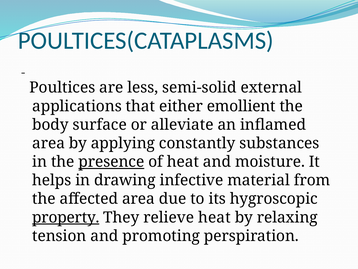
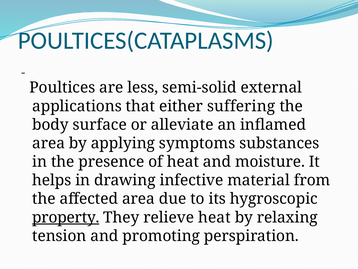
emollient: emollient -> suffering (241, 106)
constantly: constantly -> symptoms (197, 143)
presence underline: present -> none (111, 161)
